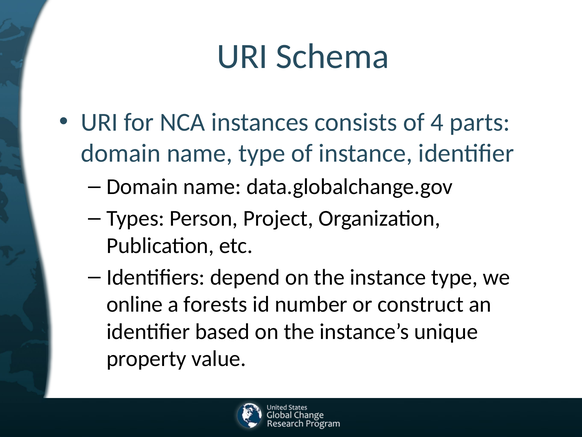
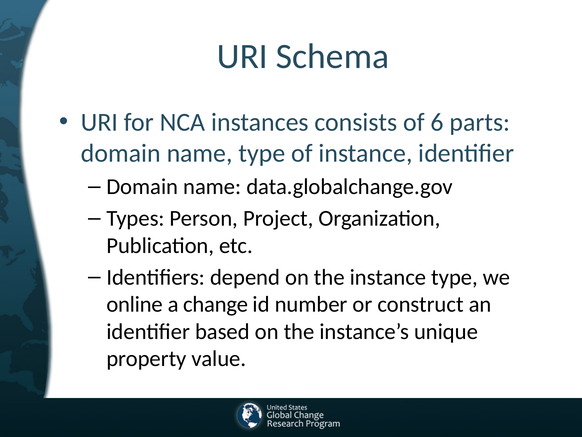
4: 4 -> 6 (437, 122)
forests: forests -> change (216, 304)
